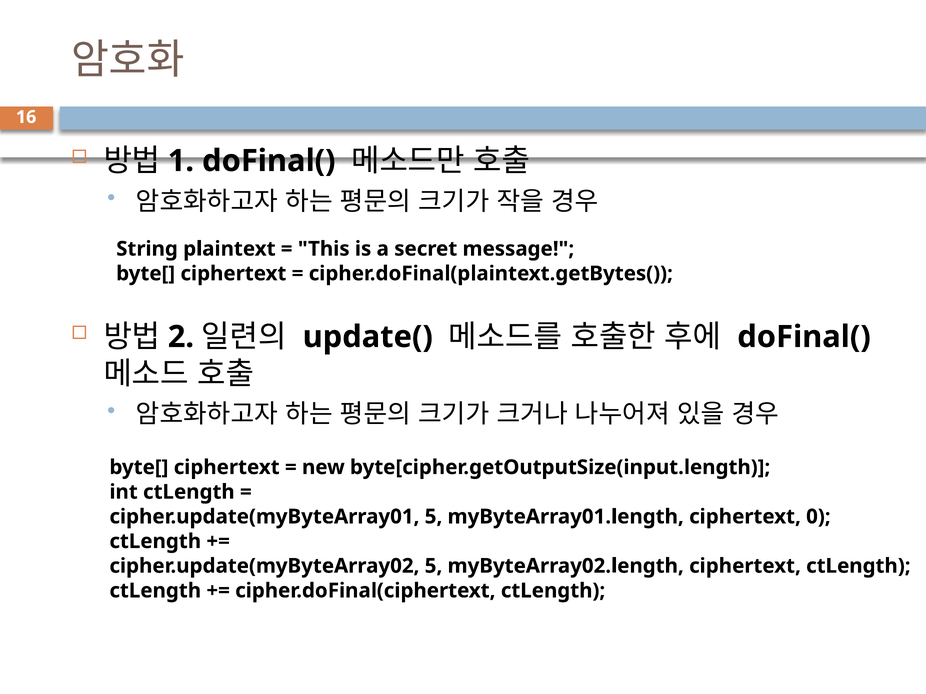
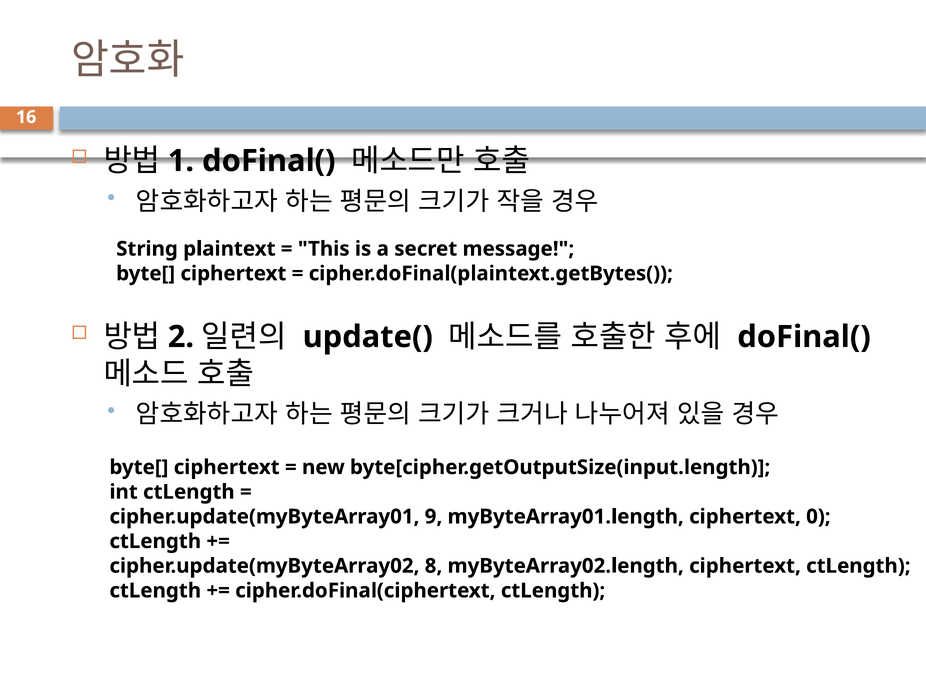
cipher.update(myByteArray01 5: 5 -> 9 (434, 517)
cipher.update(myByteArray02 5: 5 -> 8 (434, 566)
